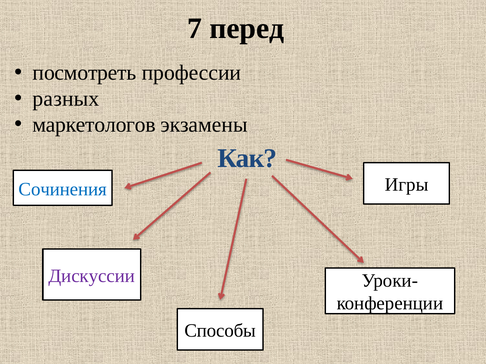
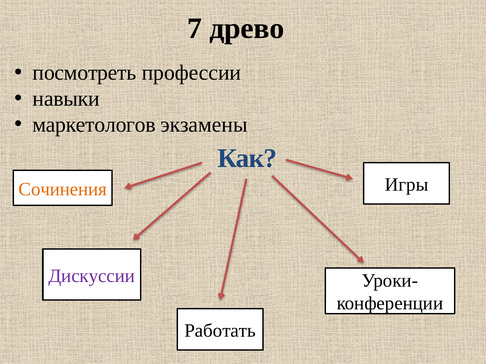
перед: перед -> древо (247, 28)
разных: разных -> навыки (66, 99)
Сочинения colour: blue -> orange (63, 189)
Способы: Способы -> Работать (220, 331)
